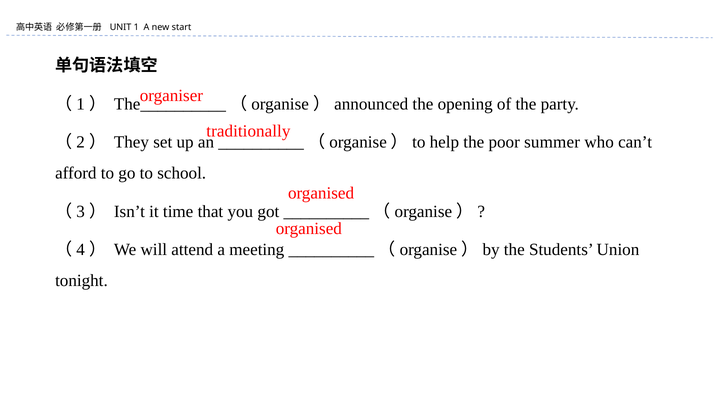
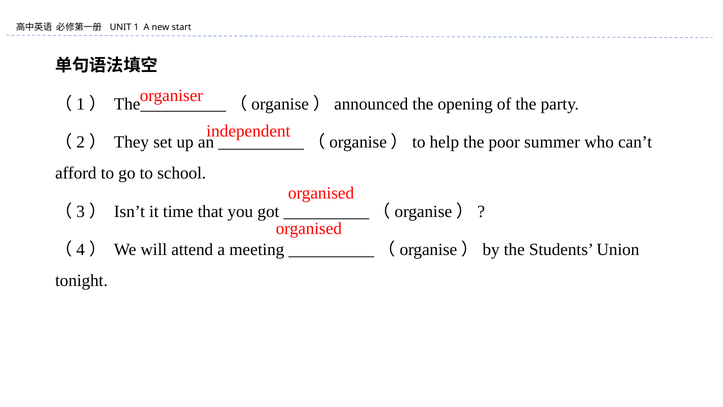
traditionally: traditionally -> independent (248, 131)
